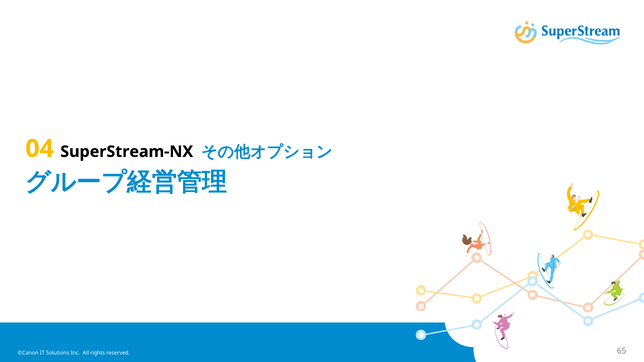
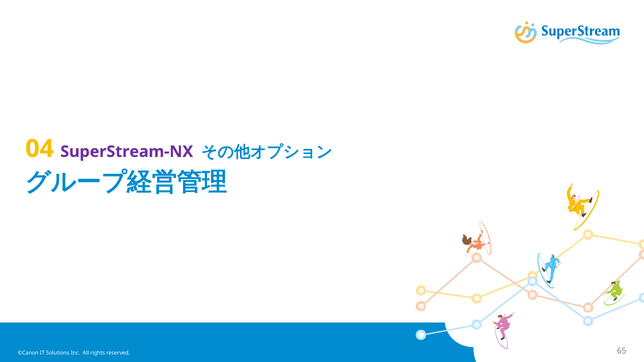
SuperStream-NX colour: black -> purple (127, 152)
